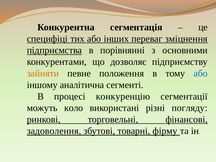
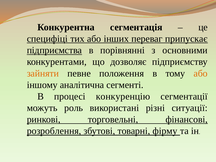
зміцнення: зміцнення -> припускає (186, 39)
або colour: blue -> orange (201, 73)
коло: коло -> роль (74, 108)
погляду: погляду -> ситуації (190, 108)
задоволення: задоволення -> розроблення (54, 131)
